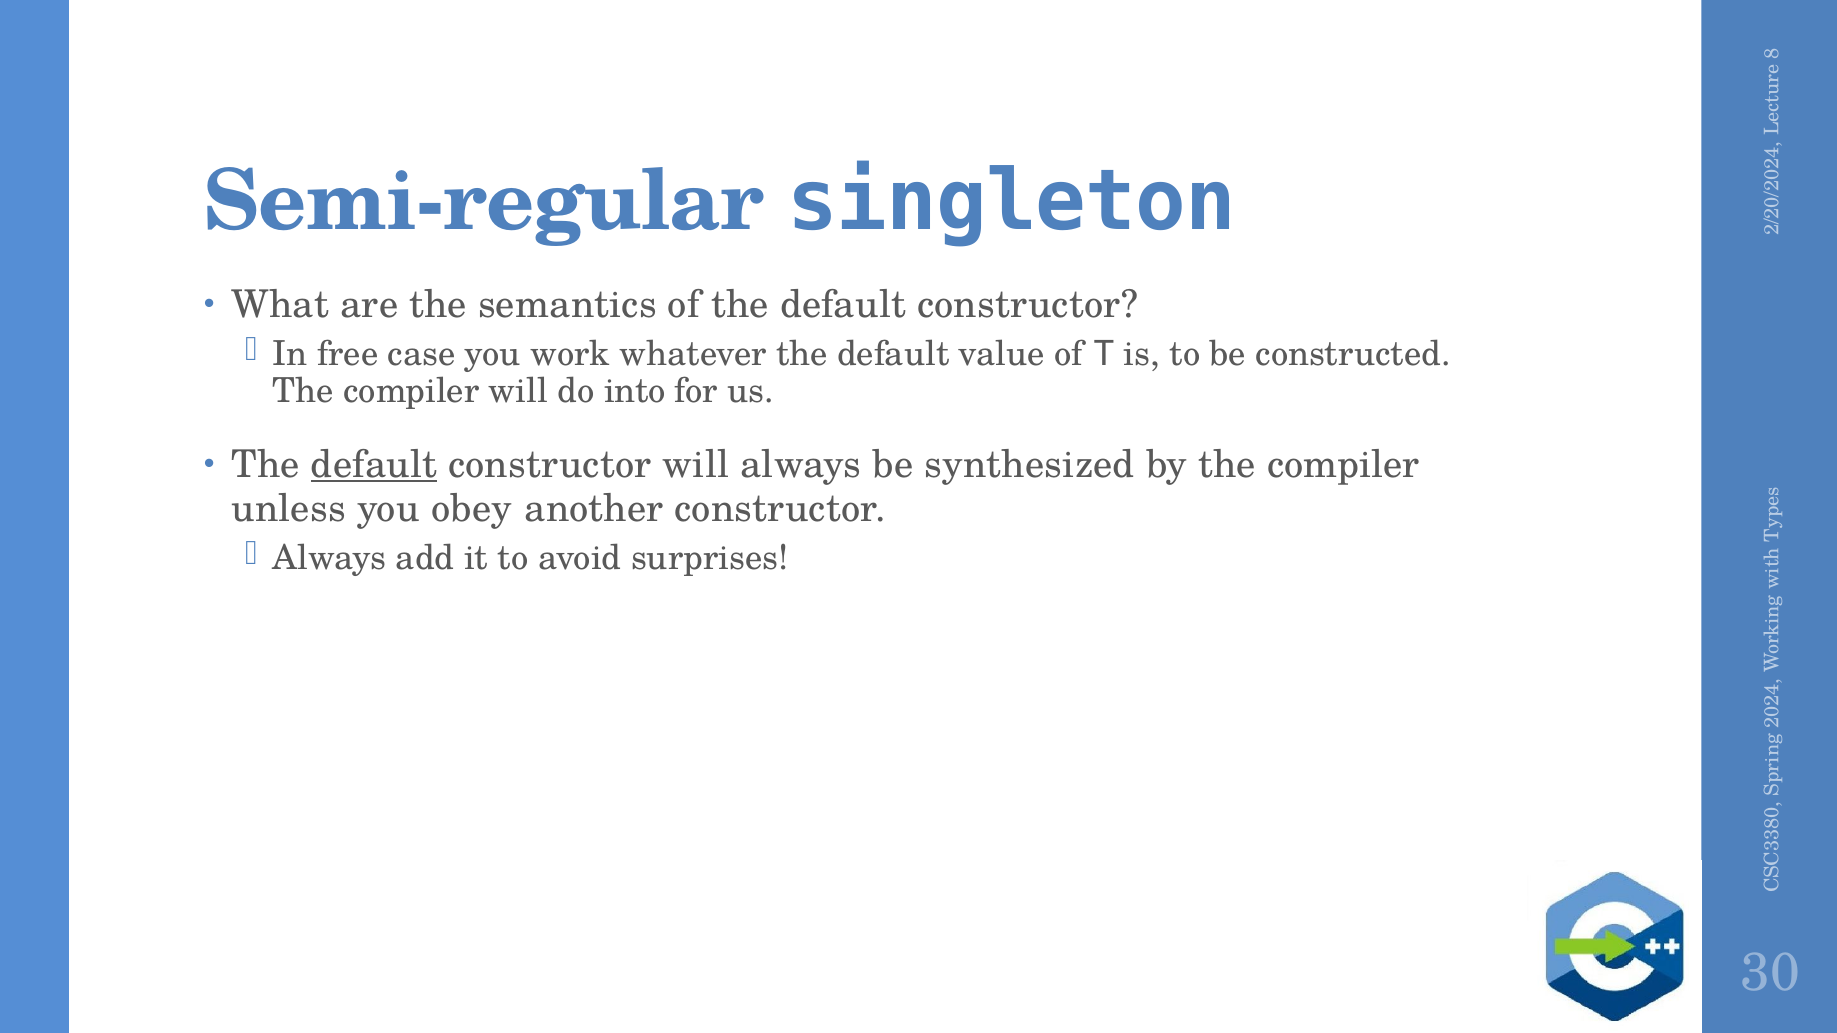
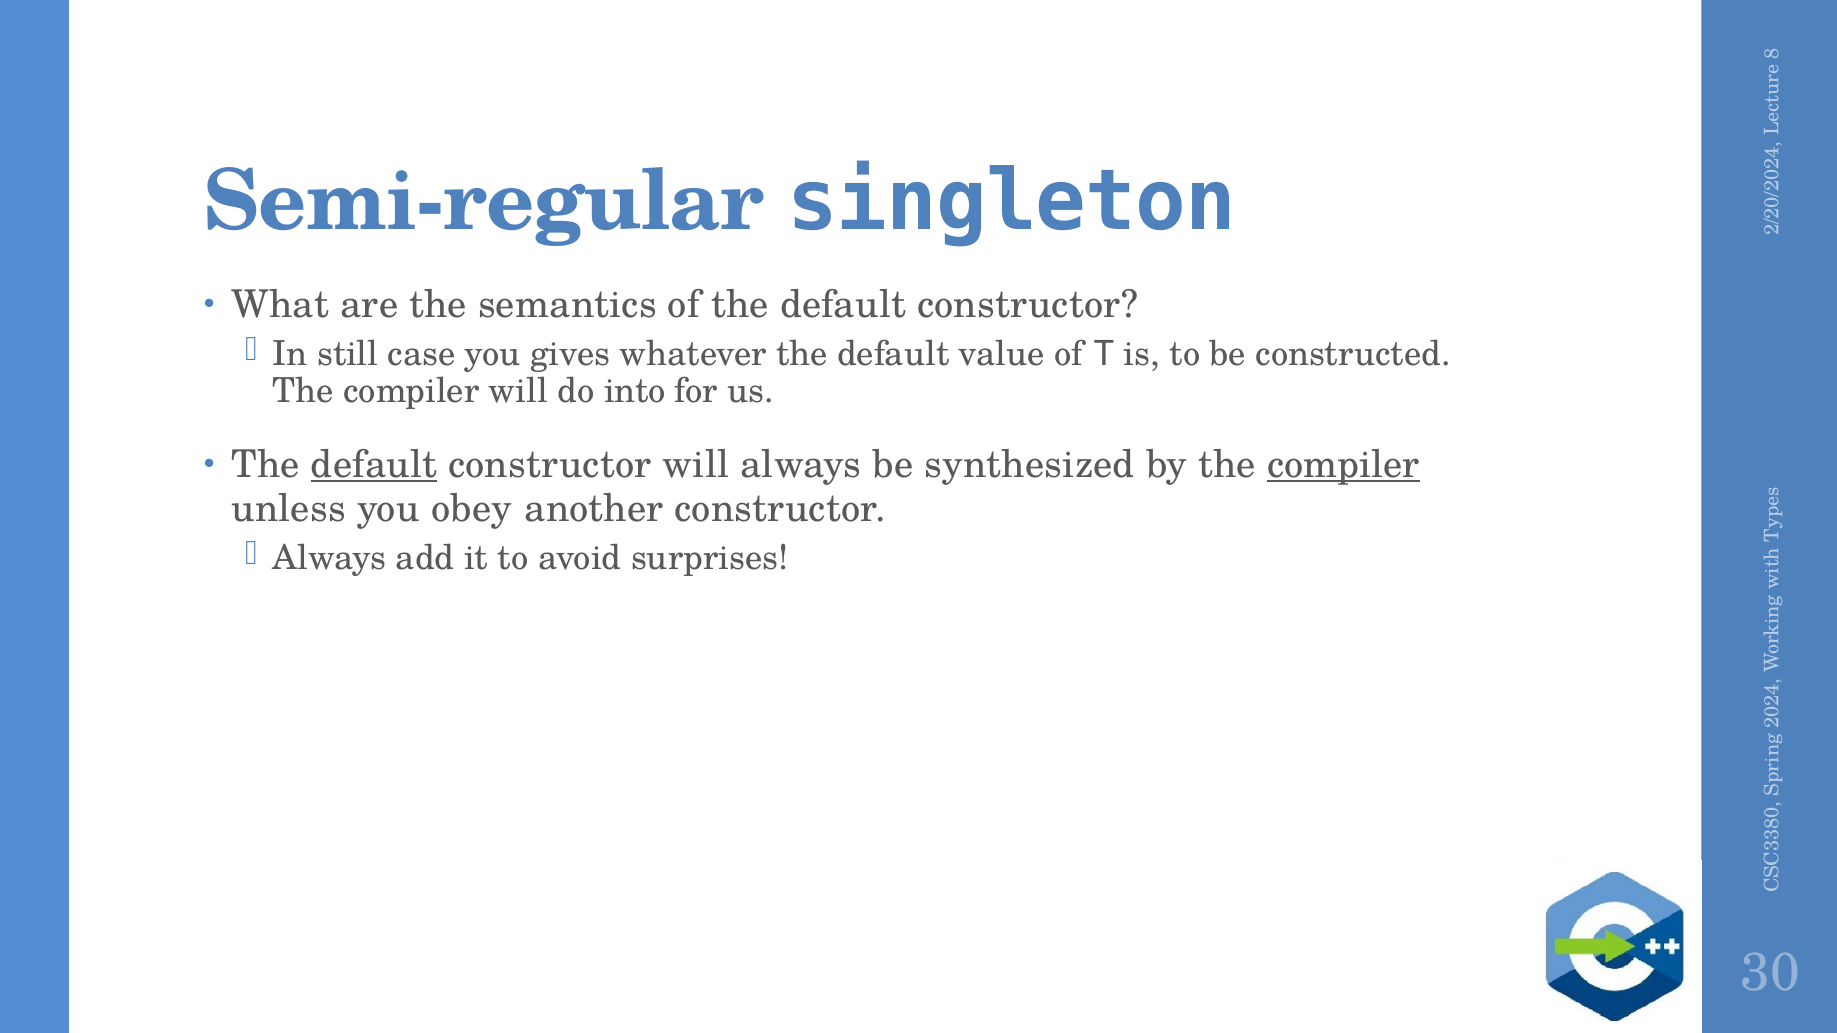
free: free -> still (348, 354)
work: work -> gives (570, 354)
compiler underline: none -> present (1343, 465)
